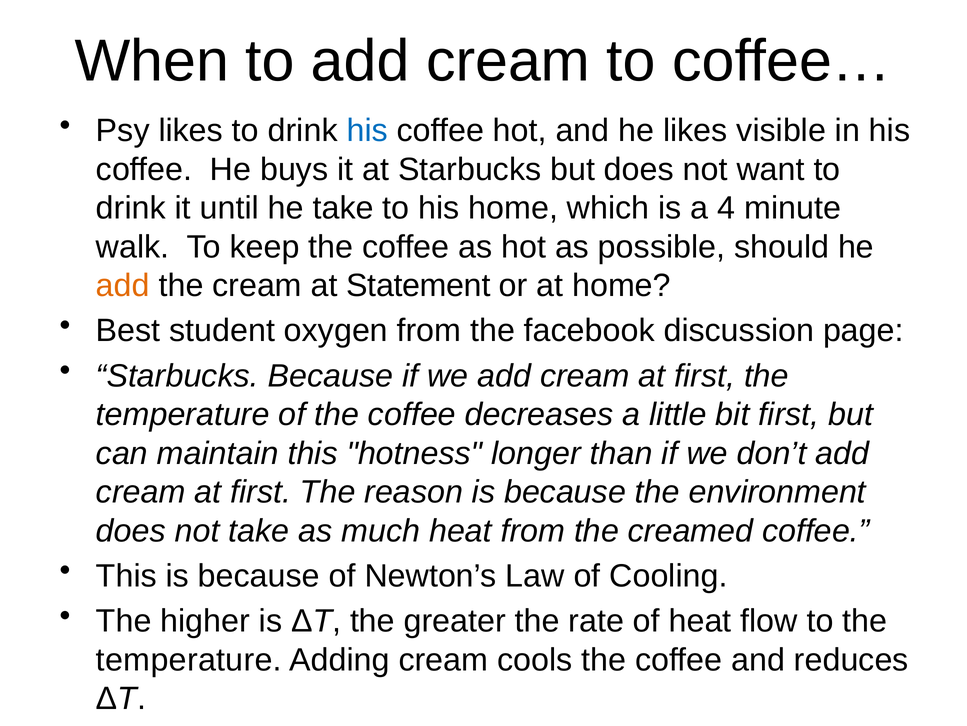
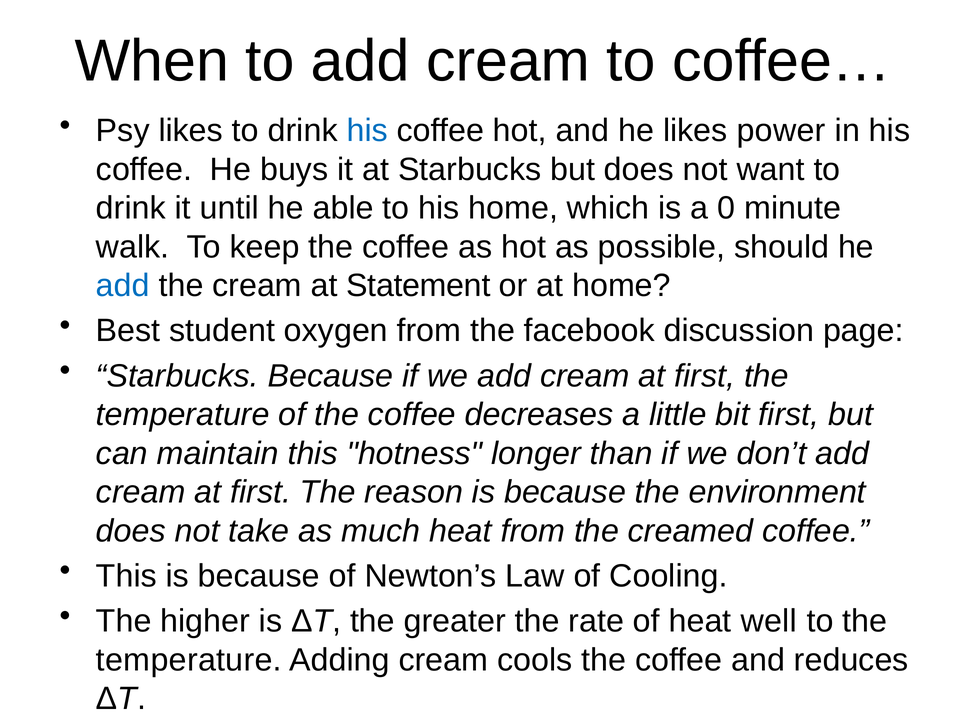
visible: visible -> power (781, 131)
he take: take -> able (343, 208)
4: 4 -> 0 (726, 208)
add colour: orange -> blue (123, 285)
flow: flow -> well (769, 621)
